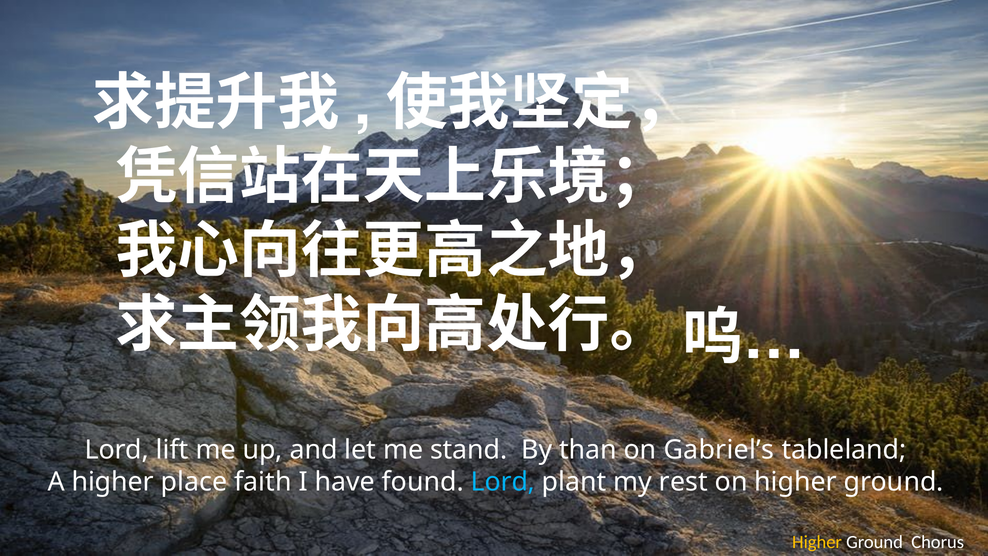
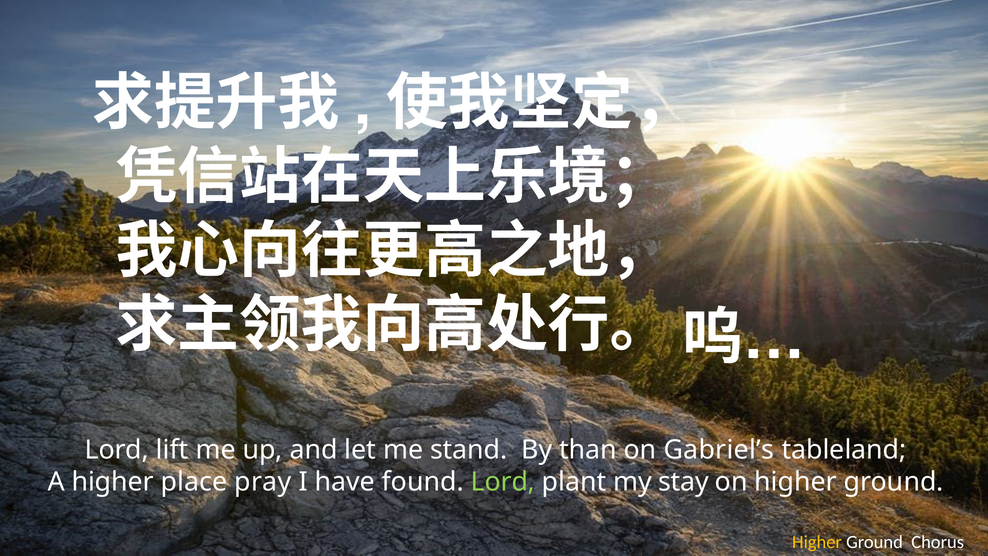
faith: faith -> pray (263, 482)
Lord colour: light blue -> light green (503, 482)
rest: rest -> stay (684, 482)
